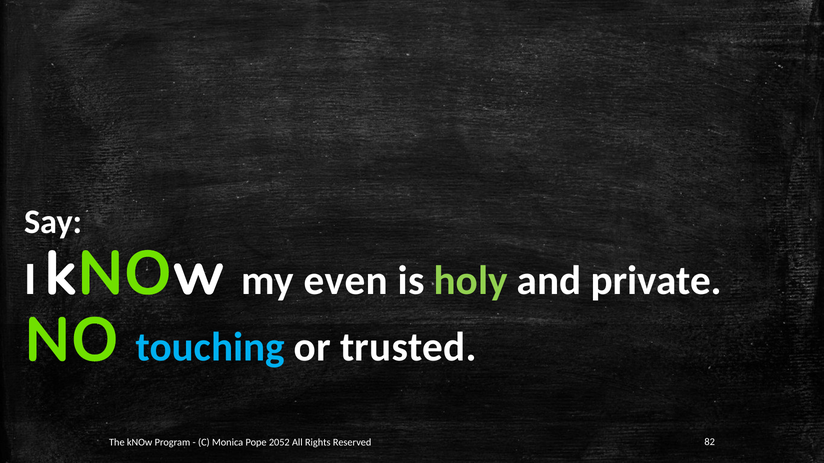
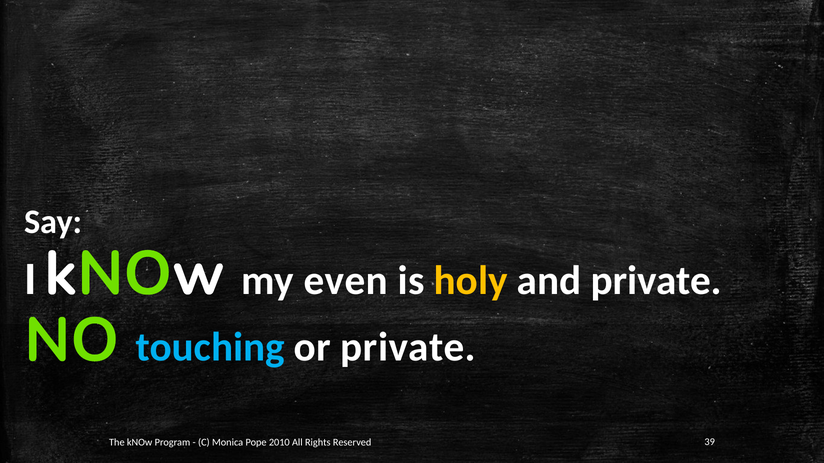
holy colour: light green -> yellow (471, 281)
or trusted: trusted -> private (408, 348)
2052: 2052 -> 2010 (279, 443)
82: 82 -> 39 (710, 443)
